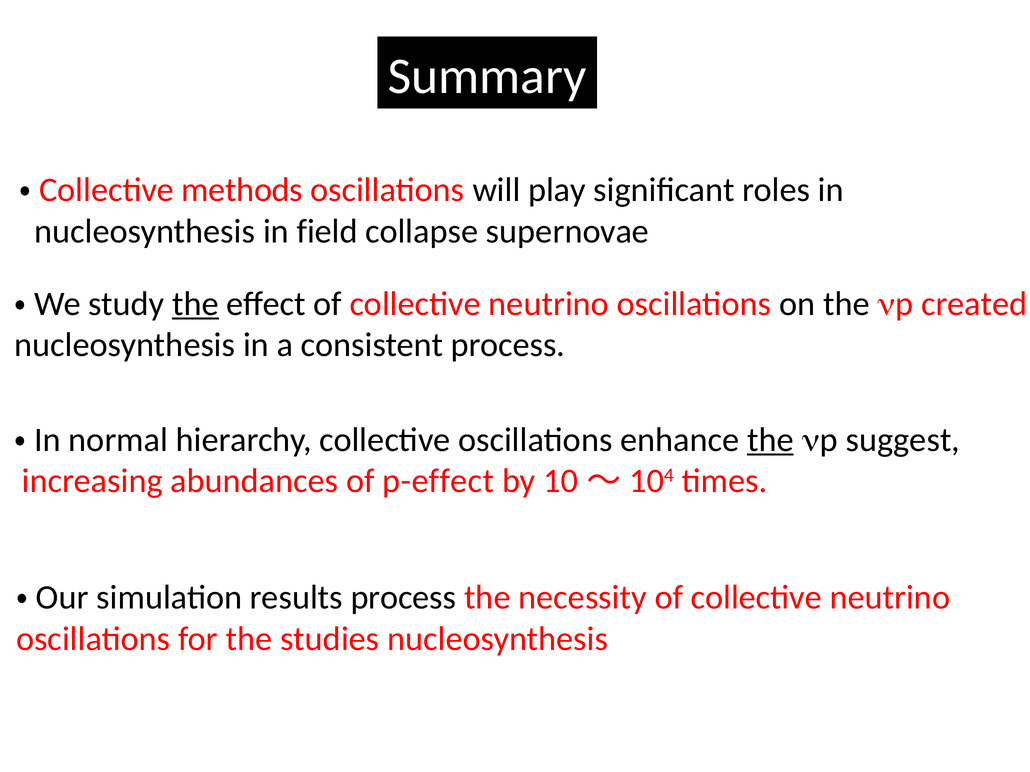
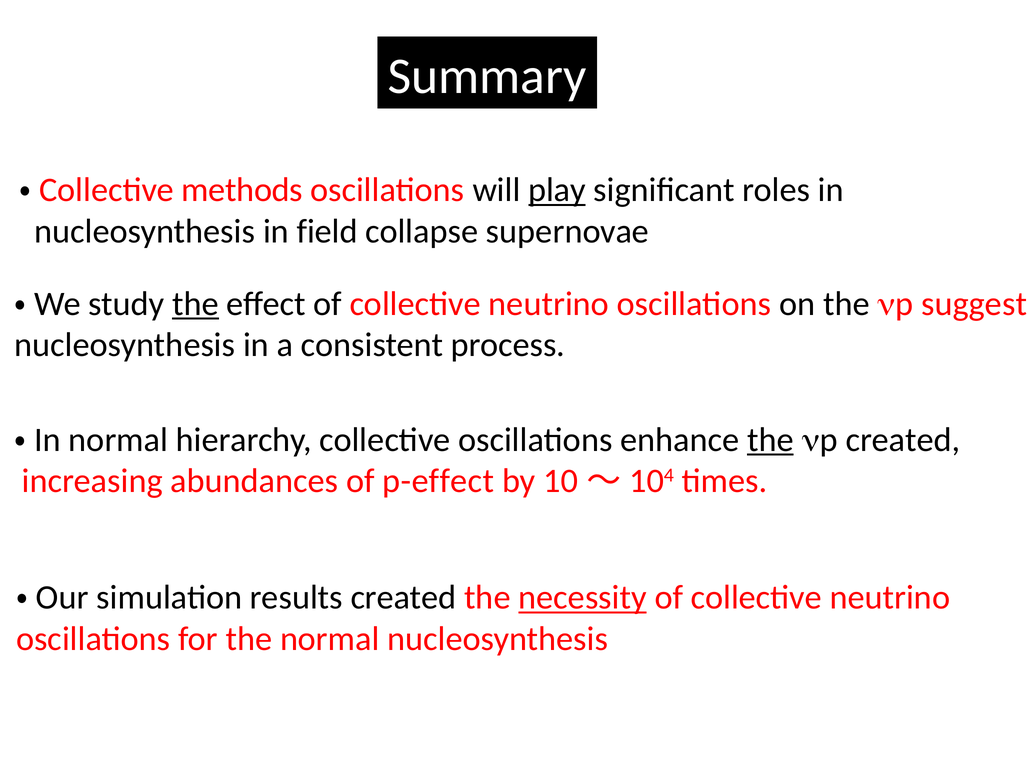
play underline: none -> present (557, 190)
np created: created -> suggest (974, 304)
np suggest: suggest -> created (903, 440)
results process: process -> created (403, 598)
necessity underline: none -> present (583, 598)
the studies: studies -> normal (330, 639)
